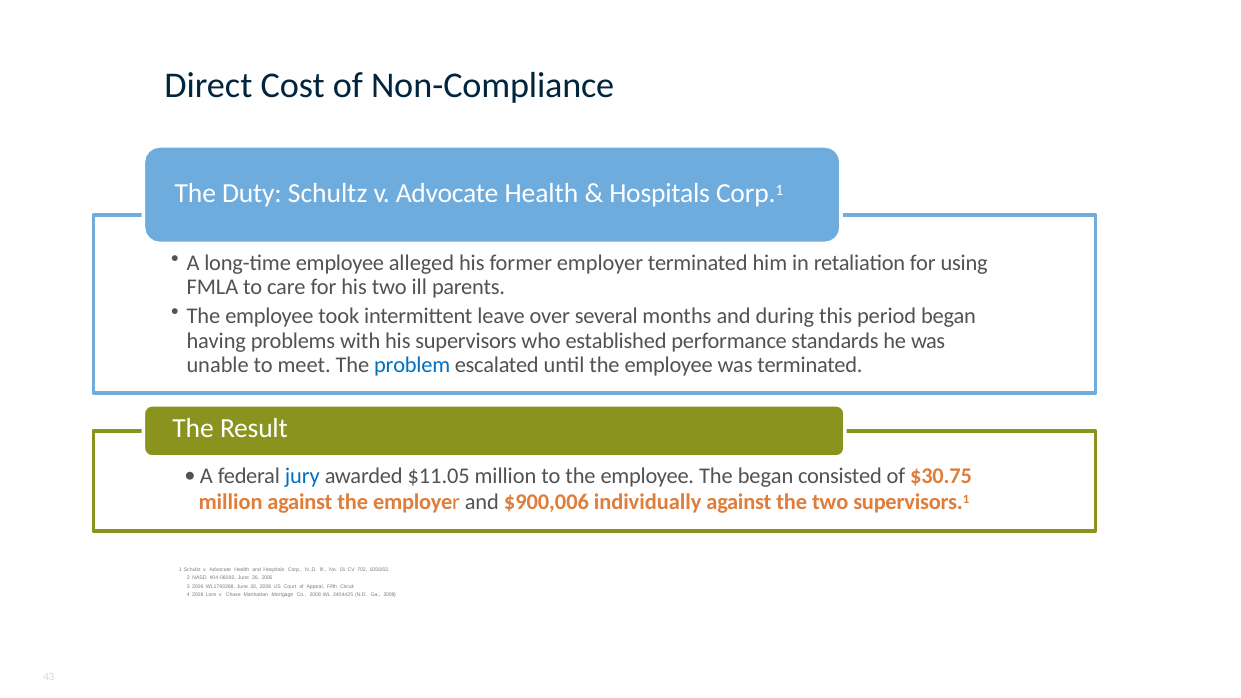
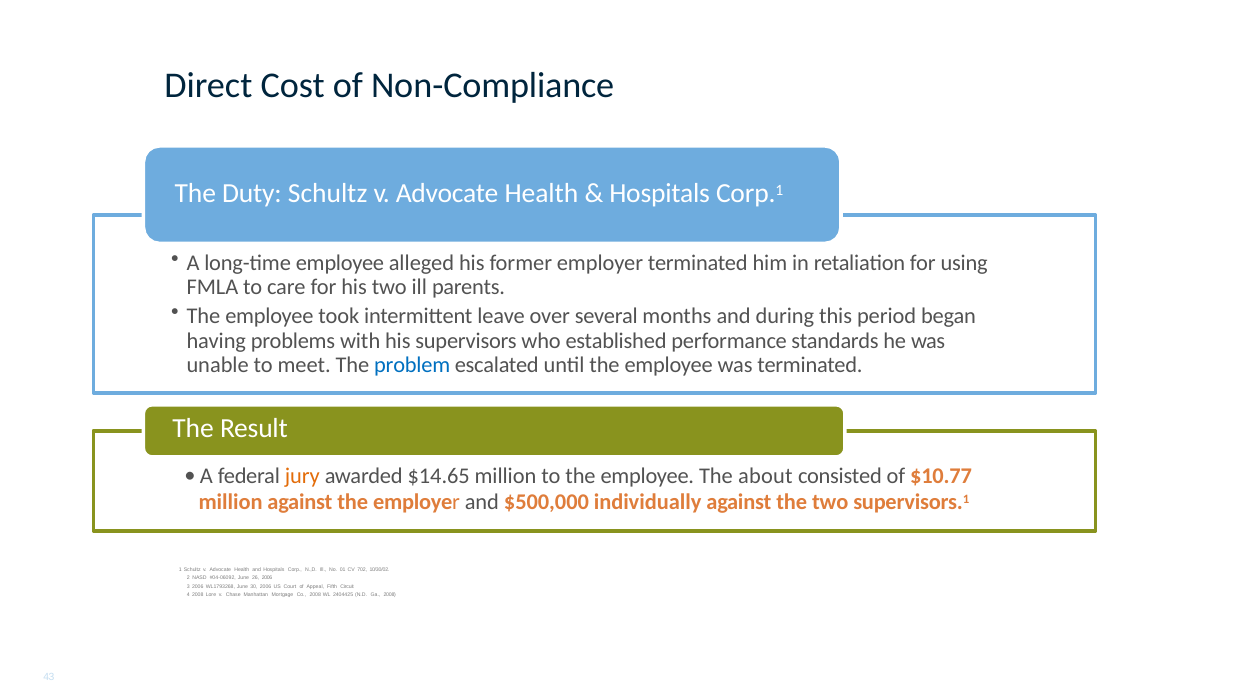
jury colour: blue -> orange (302, 476)
$11.05: $11.05 -> $14.65 (439, 476)
The began: began -> about (765, 476)
$30.75: $30.75 -> $10.77 (941, 476)
$900,006: $900,006 -> $500,000 (546, 502)
